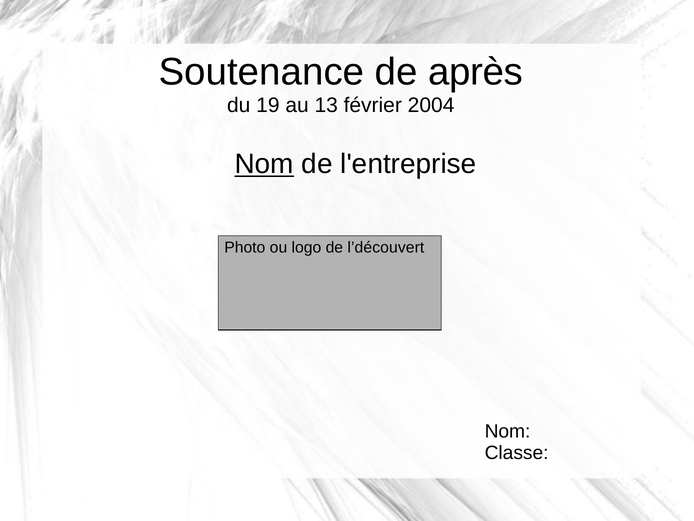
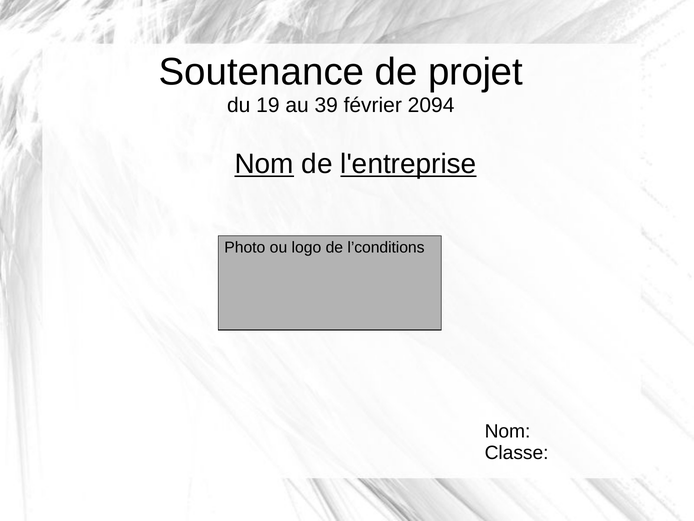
après: après -> projet (475, 72)
13: 13 -> 39 (326, 105)
2004: 2004 -> 2094 (431, 105)
l'entreprise underline: none -> present (408, 164)
l’découvert: l’découvert -> l’conditions (386, 248)
